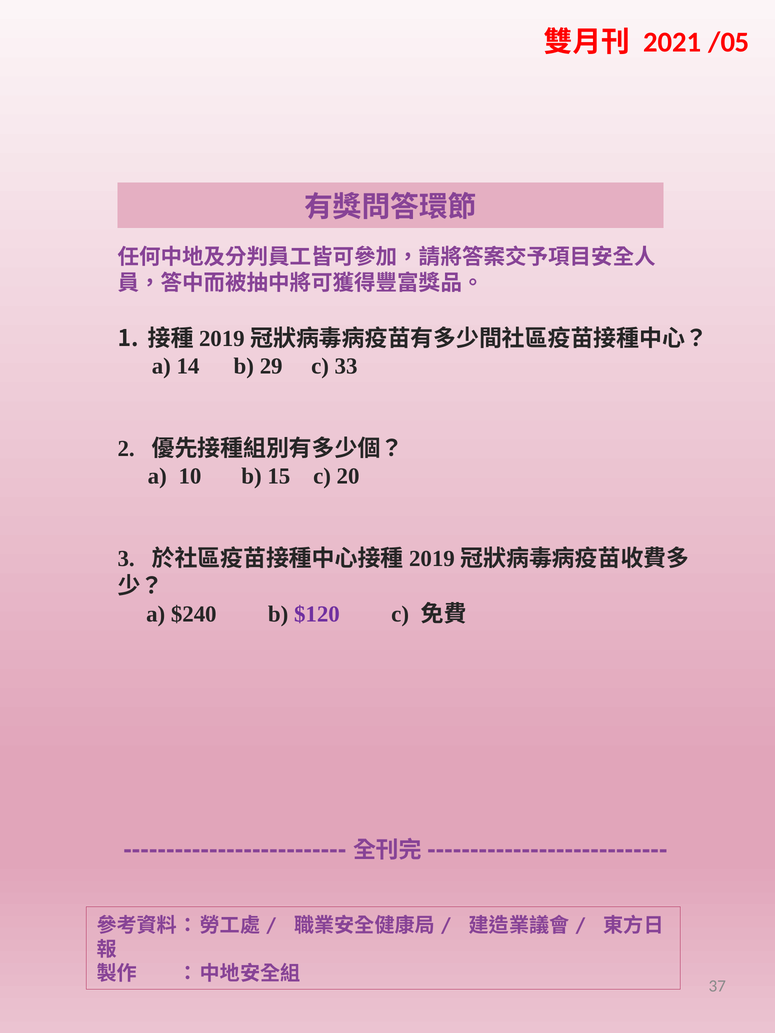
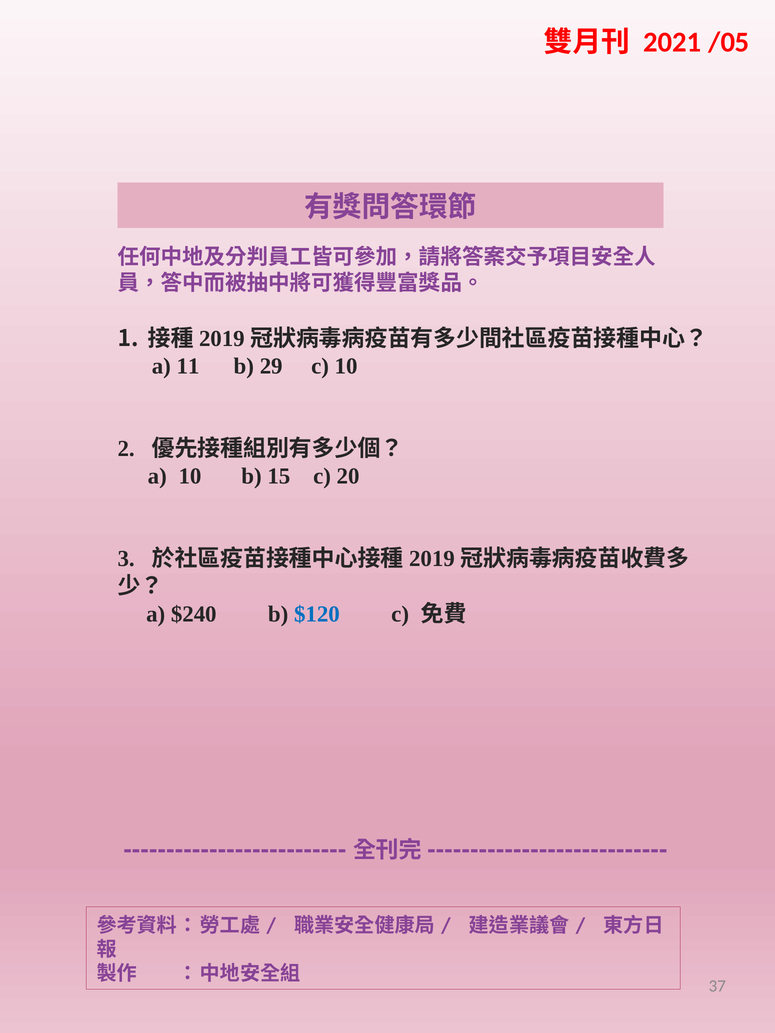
14: 14 -> 11 (188, 366)
c 33: 33 -> 10 (346, 366)
$120 colour: purple -> blue (317, 614)
